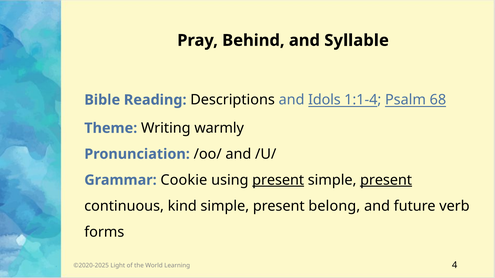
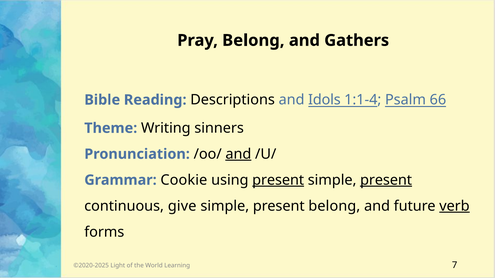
Pray Behind: Behind -> Belong (253, 40)
Syllable: Syllable -> Gathers (357, 40)
68: 68 -> 66 (438, 100)
warmly: warmly -> sinners (219, 128)
and underline: none -> present (238, 154)
kind: kind -> give (182, 206)
verb underline: none -> present (454, 206)
4: 4 -> 7 (455, 265)
